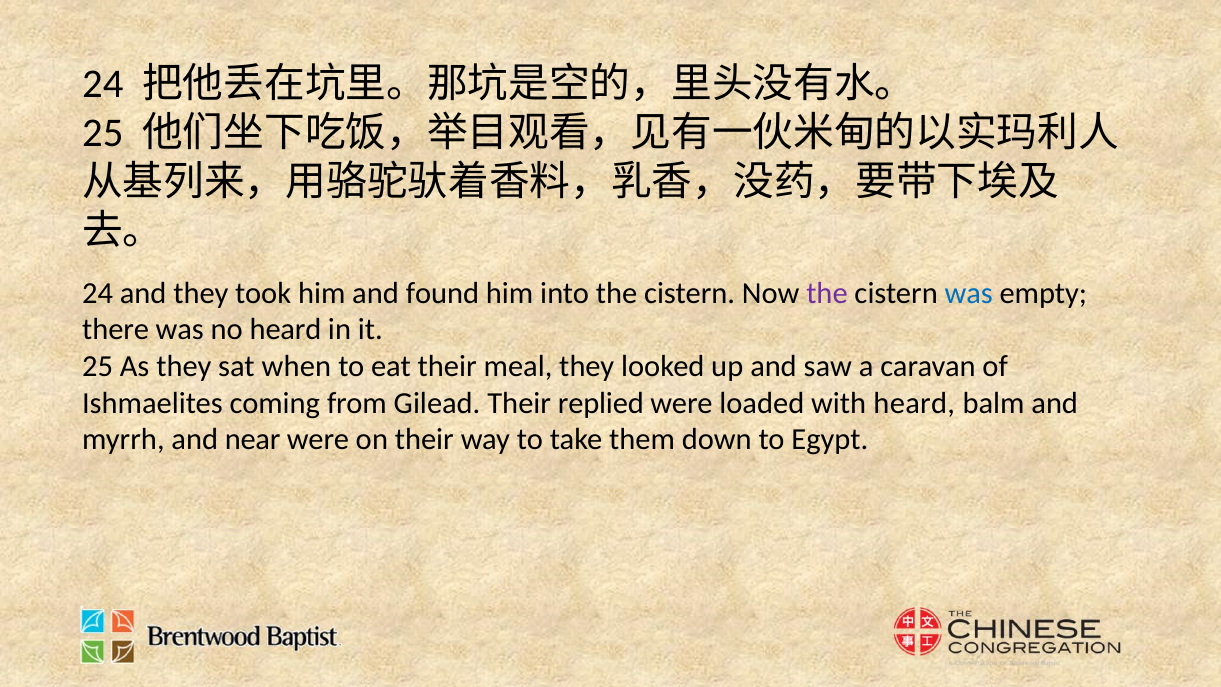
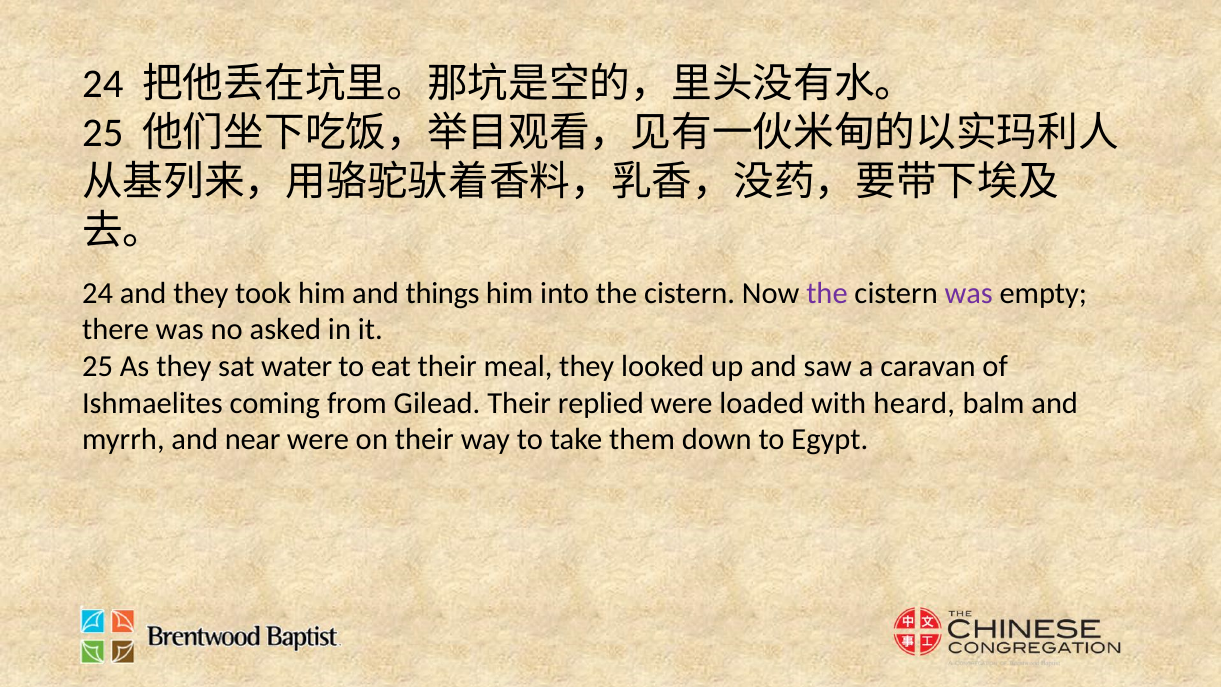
found: found -> things (443, 293)
was colour: blue -> purple (969, 293)
no heard: heard -> asked (285, 330)
when: when -> water (297, 366)
